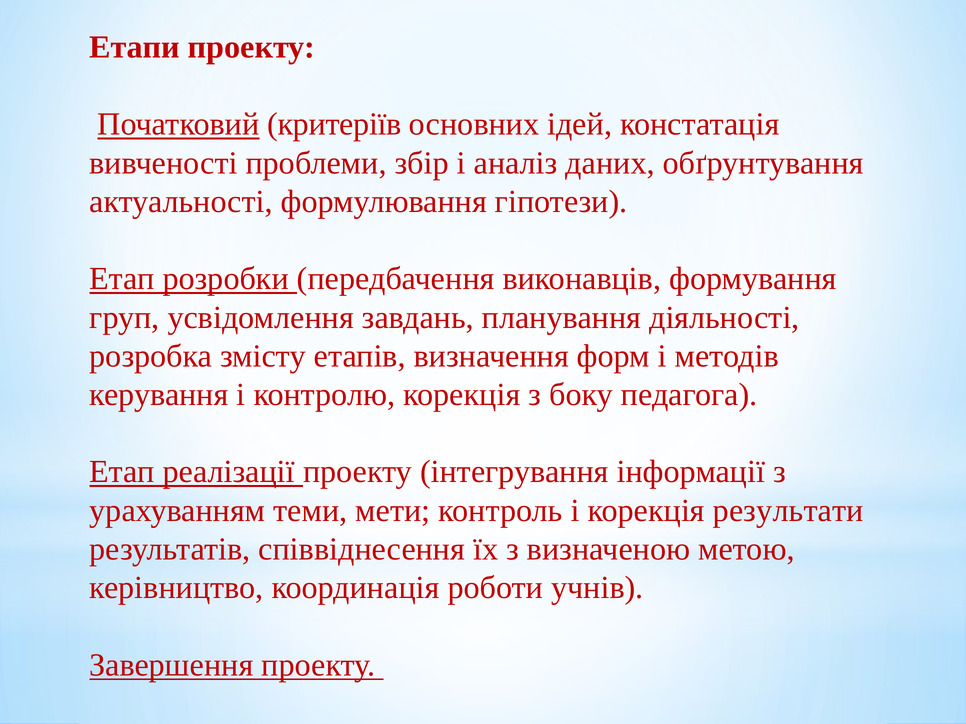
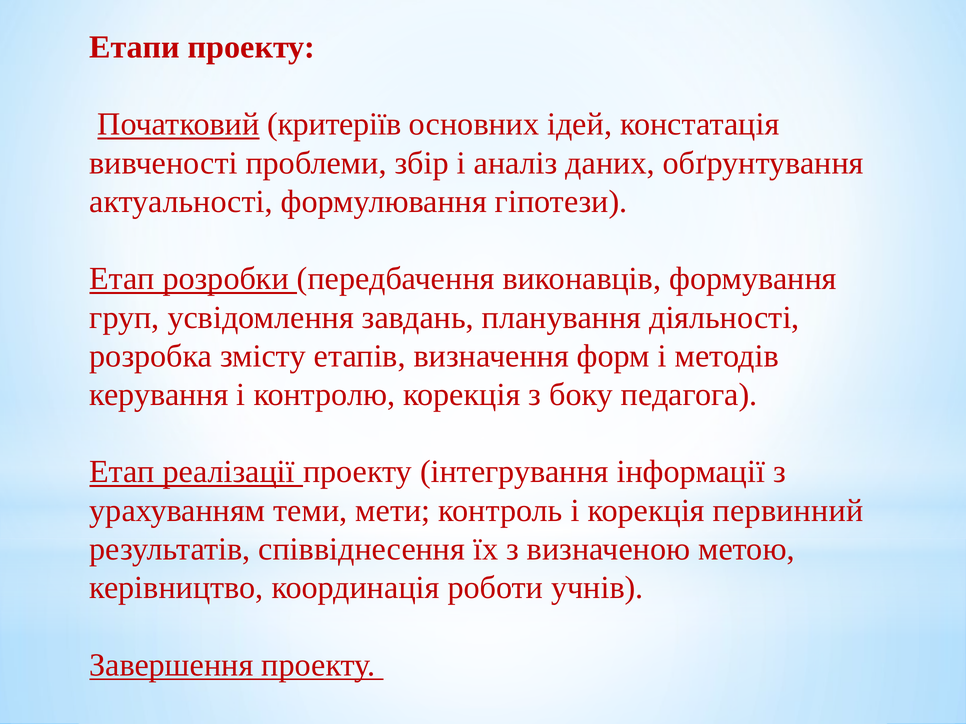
результати: результати -> первинний (788, 511)
